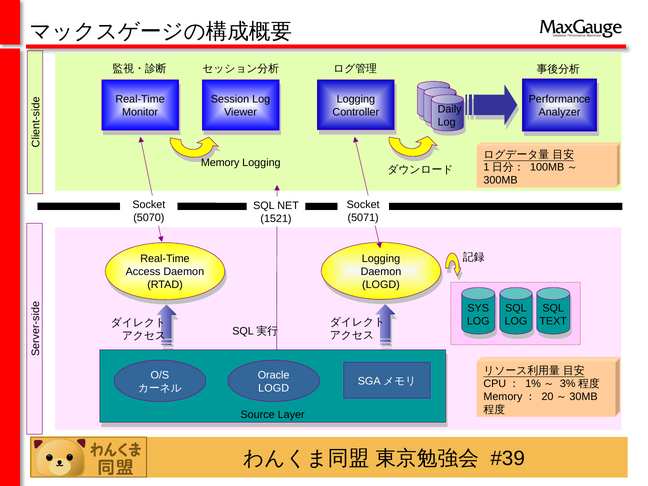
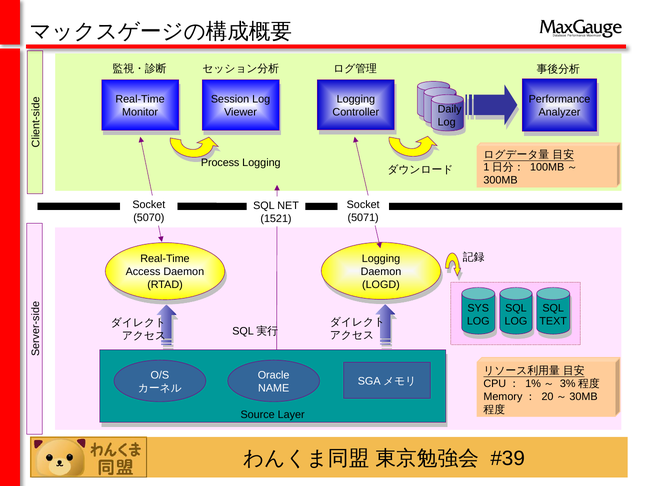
Memory: Memory -> Process (220, 163)
LOGD: LOGD -> NAME (274, 388)
